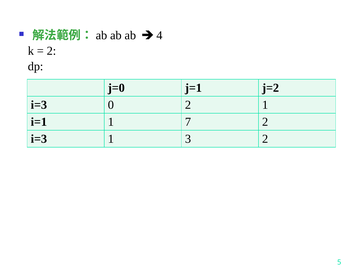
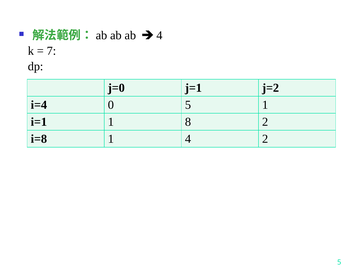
2: 2 -> 7 (51, 51)
i=3: i=3 -> i=4 (39, 105)
0 2: 2 -> 5 (188, 105)
7: 7 -> 8 (188, 122)
i=3: i=3 -> i=8 (39, 139)
1 3: 3 -> 4 (188, 139)
